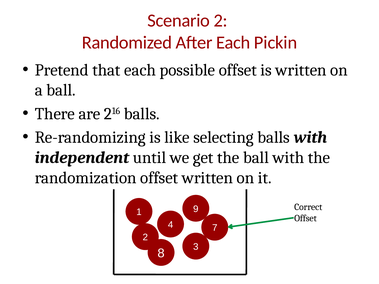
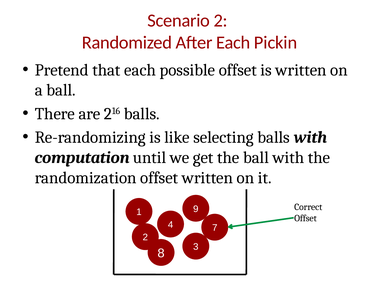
independent: independent -> computation (82, 158)
